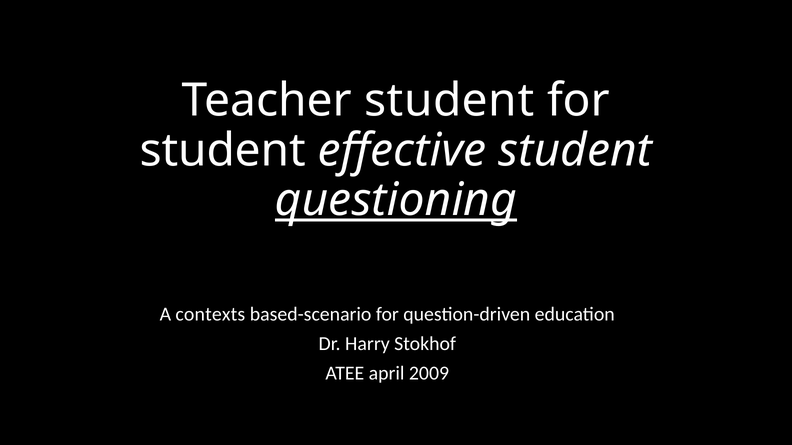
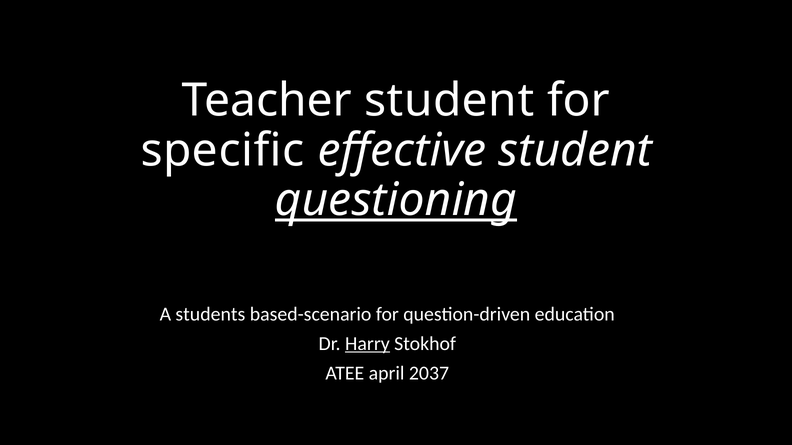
student: student -> specific (222, 150)
contexts: contexts -> students (210, 314)
Harry underline: none -> present (367, 344)
2009: 2009 -> 2037 (429, 374)
